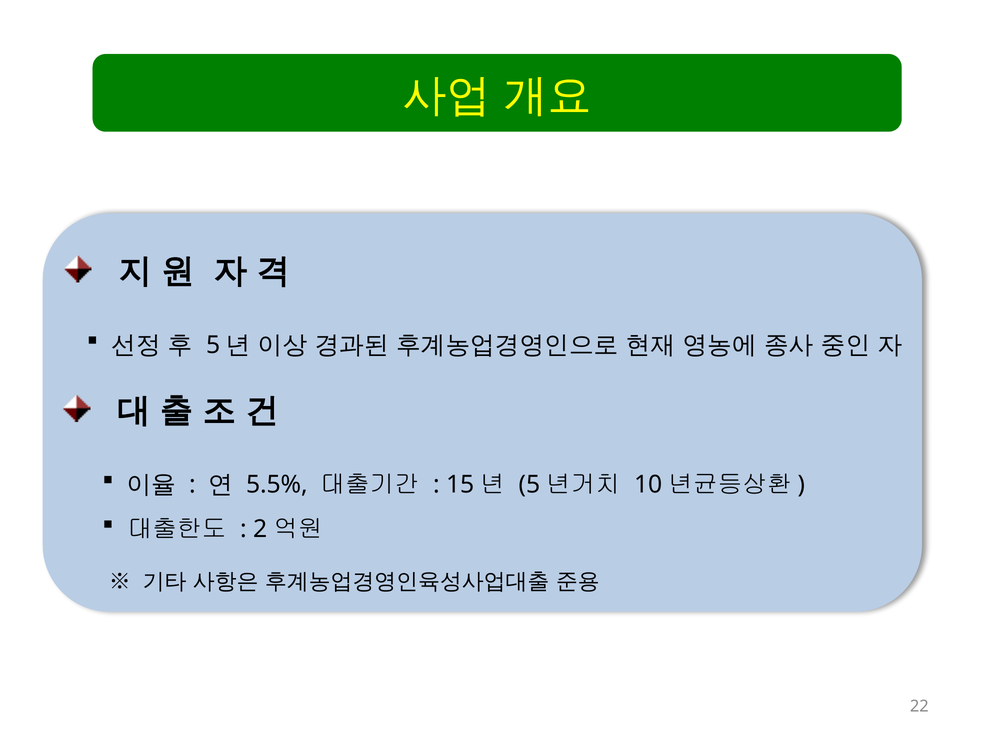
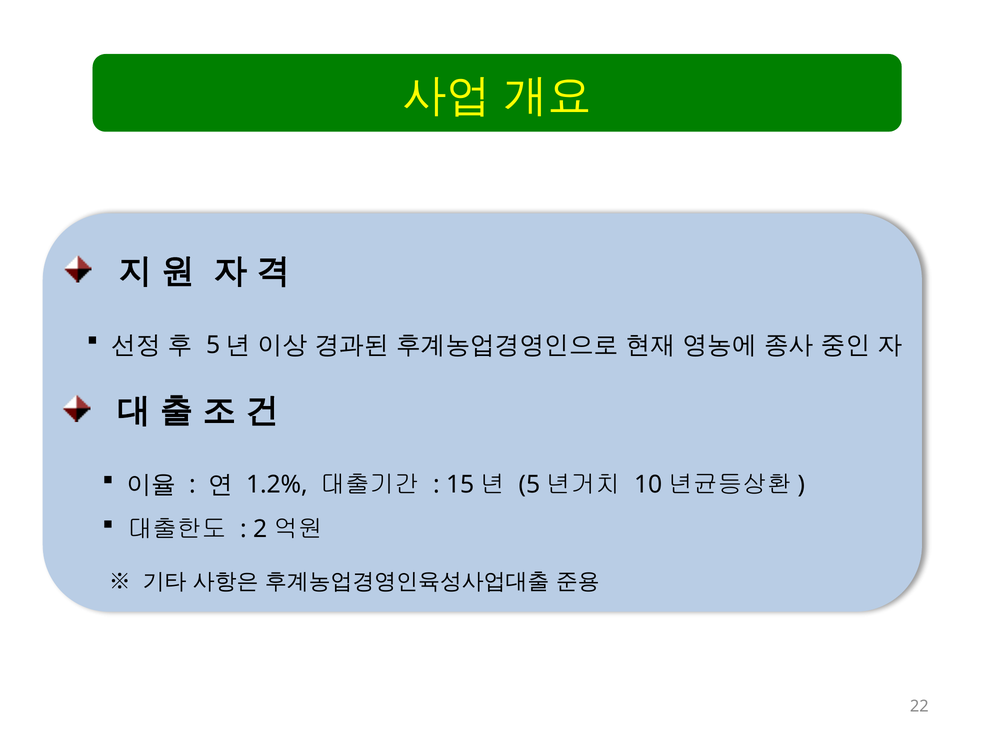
5.5%: 5.5% -> 1.2% (277, 485)
